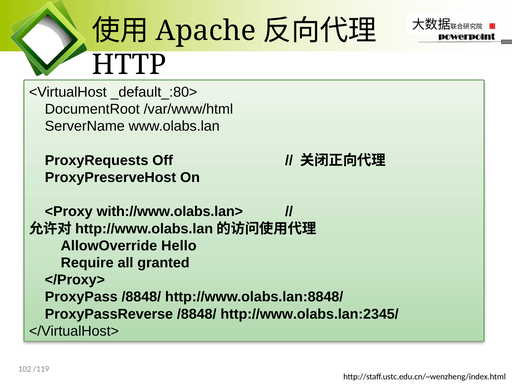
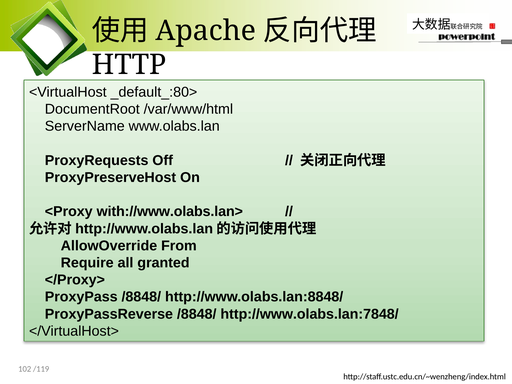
Hello: Hello -> From (179, 246)
http://www.olabs.lan:2345/: http://www.olabs.lan:2345/ -> http://www.olabs.lan:7848/ (310, 314)
